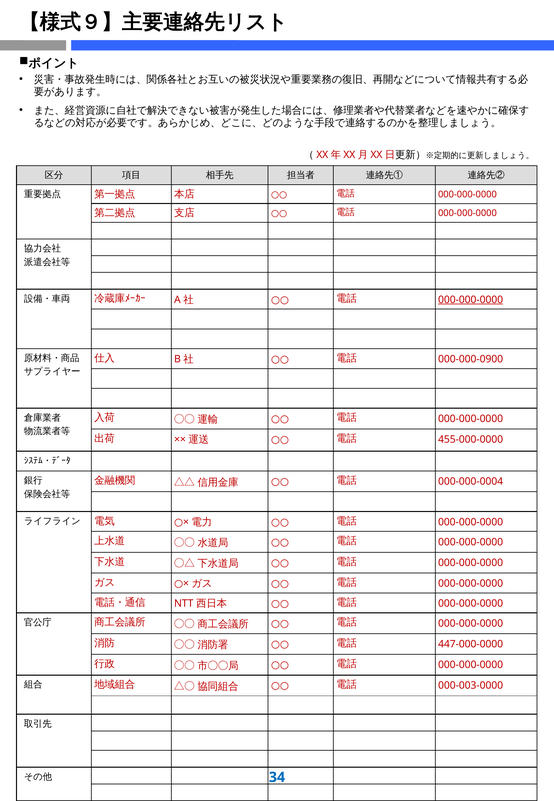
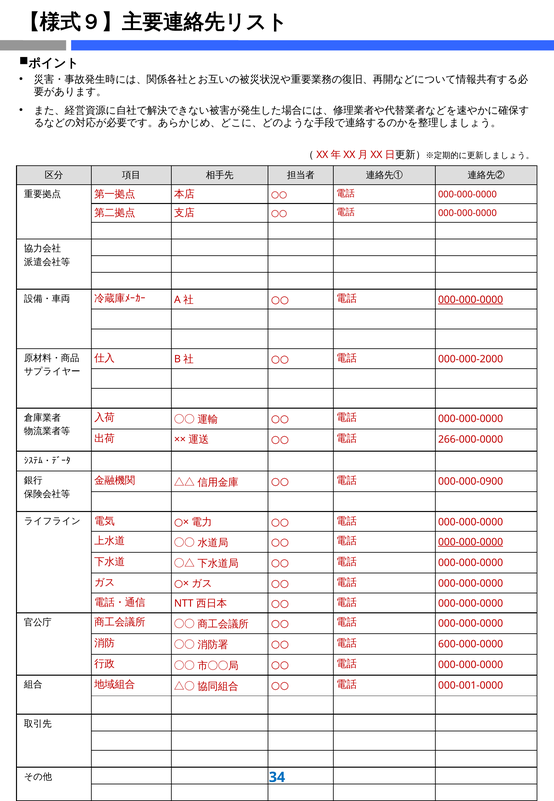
000-000-0900: 000-000-0900 -> 000-000-2000 (471, 359)
455-000-0000: 455-000-0000 -> 266-000-0000 (471, 439)
000-000-0004: 000-000-0004 -> 000-000-0900 (471, 481)
000-000-0000 underline: none -> present (471, 541)
447-000-0000: 447-000-0000 -> 600-000-0000 (471, 643)
000-003-0000: 000-003-0000 -> 000-001-0000 (471, 685)
